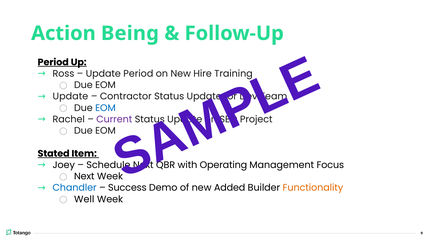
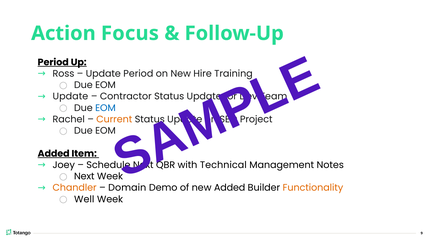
Being: Being -> Focus (130, 33)
Current colour: purple -> orange (114, 119)
Stated: Stated -> Added (54, 154)
Operating: Operating -> Technical (223, 165)
Focus: Focus -> Notes (330, 165)
Chandler colour: blue -> orange (75, 188)
Success: Success -> Domain (127, 188)
